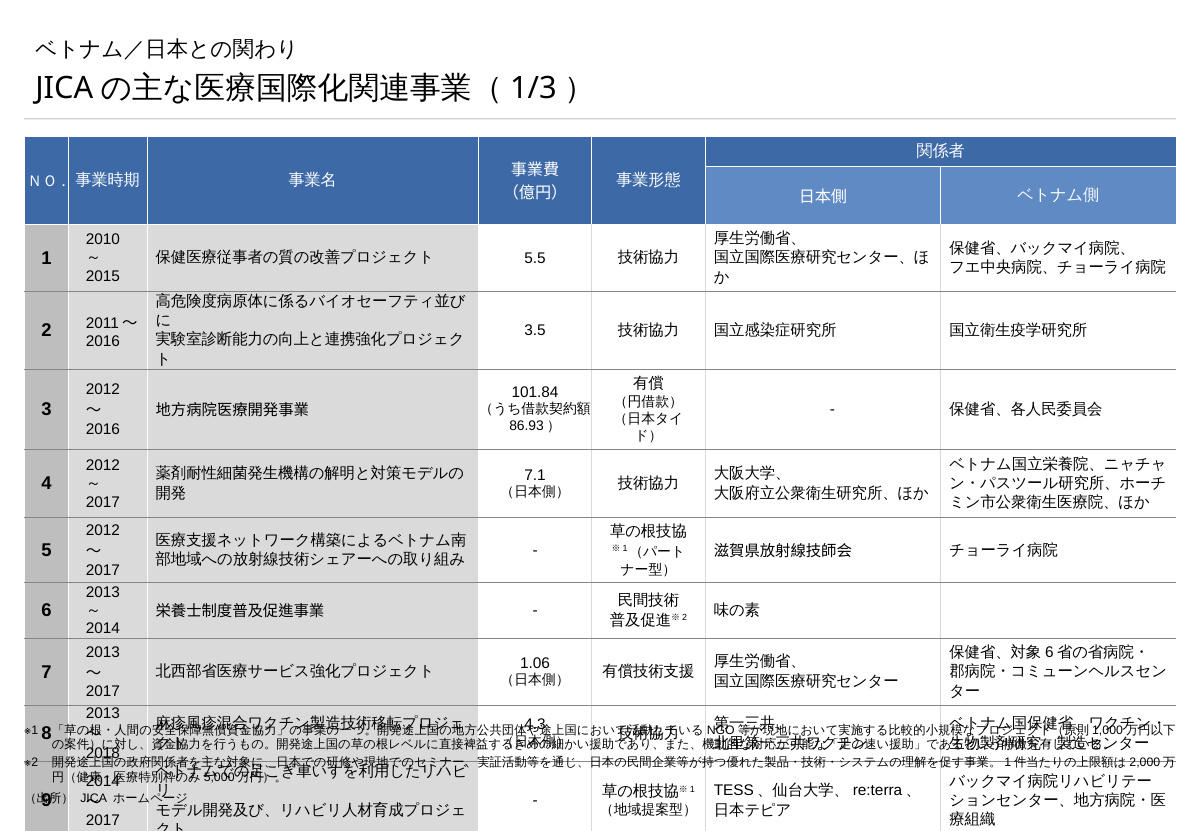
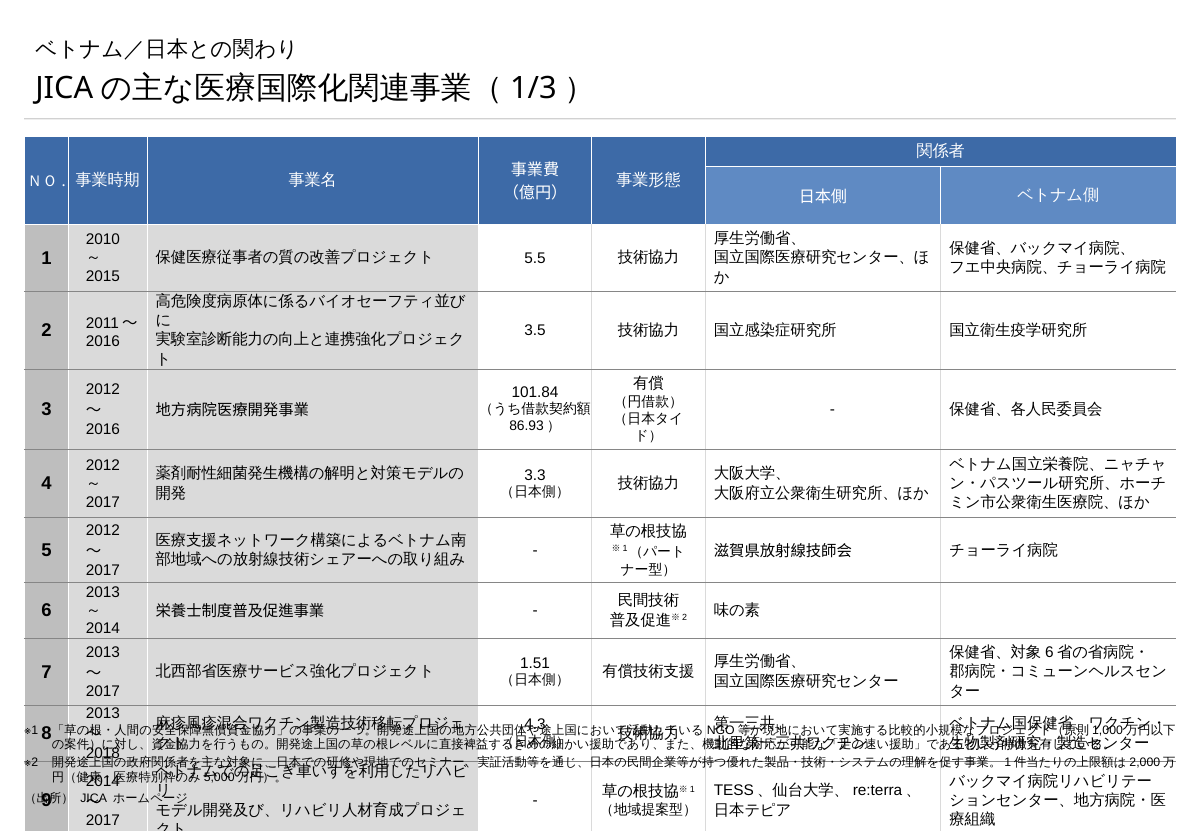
7.1: 7.1 -> 3.3 (535, 475)
1.06: 1.06 -> 1.51 (535, 663)
